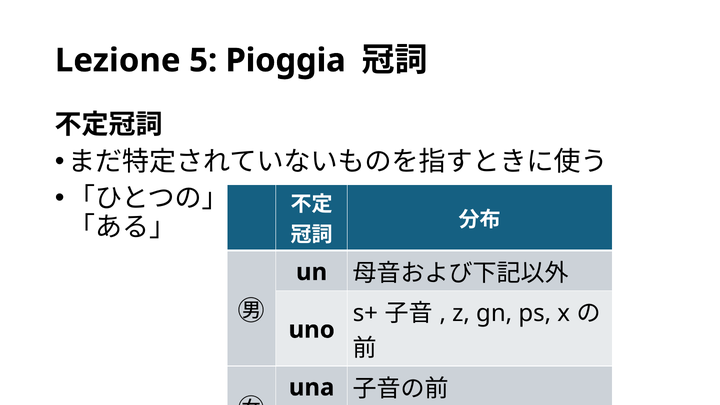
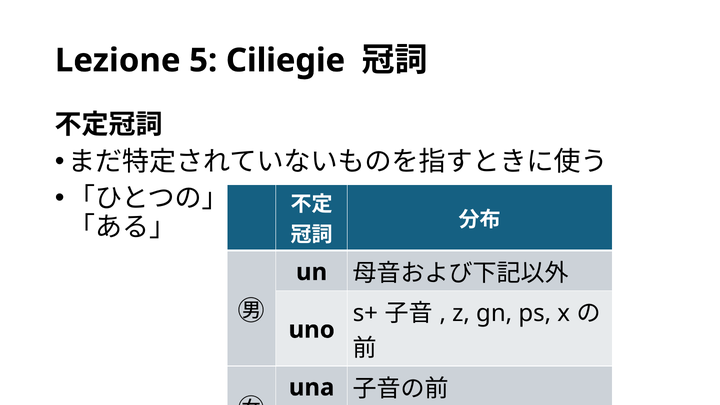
Pioggia: Pioggia -> Ciliegie (286, 60)
